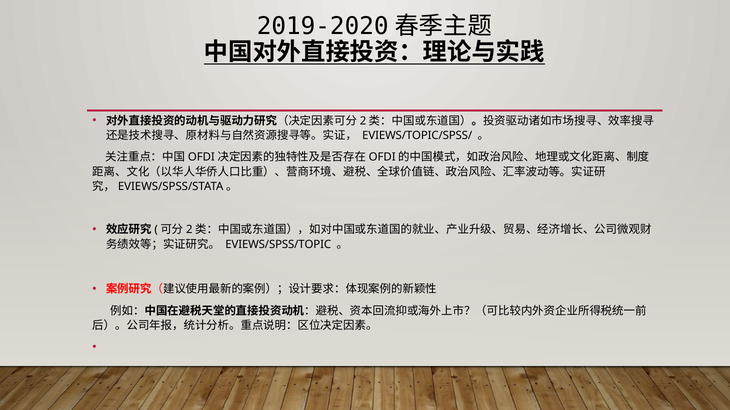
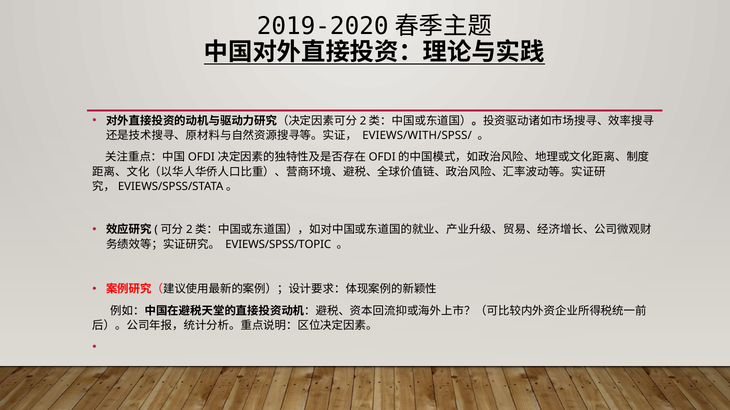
EVIEWS/TOPIC/SPSS/: EVIEWS/TOPIC/SPSS/ -> EVIEWS/WITH/SPSS/ (417, 136)
